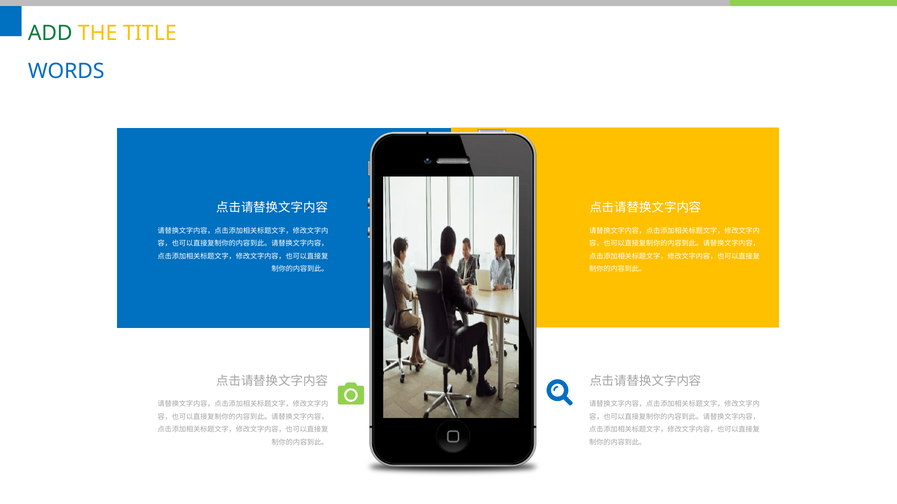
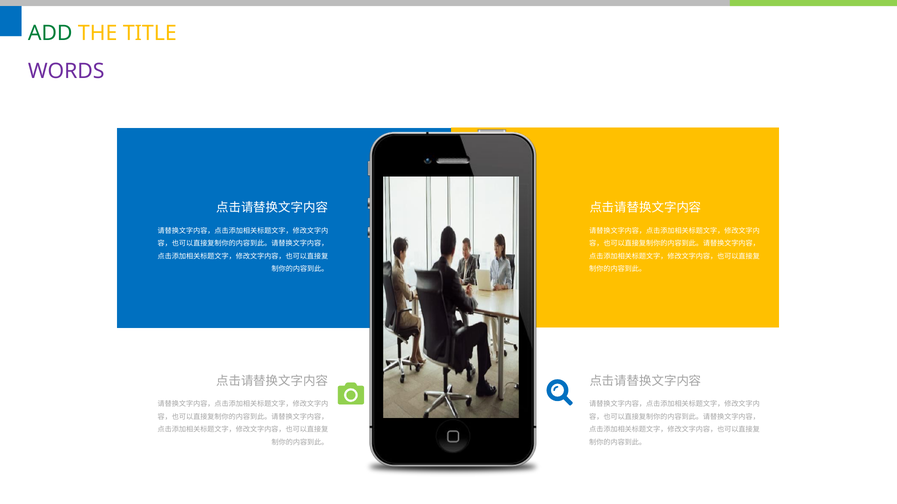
WORDS colour: blue -> purple (66, 71)
